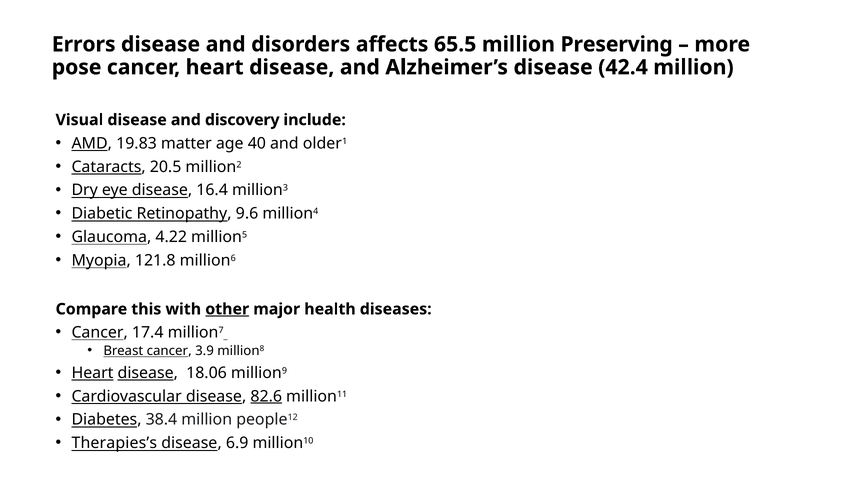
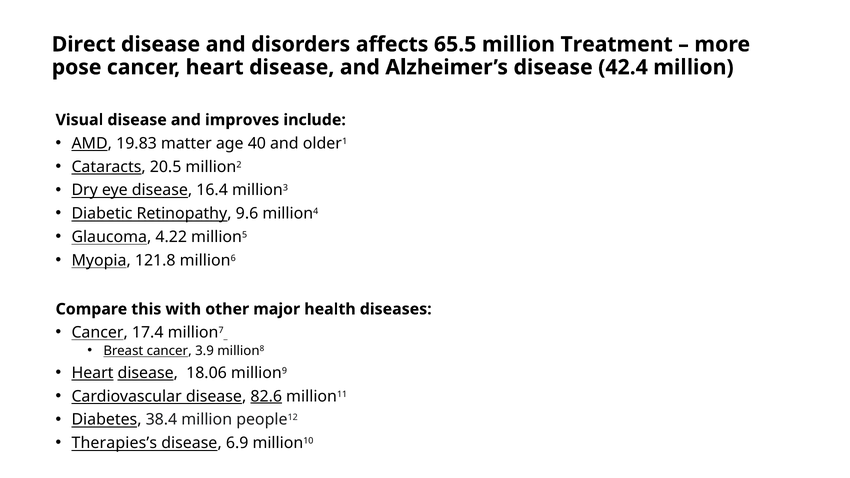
Errors: Errors -> Direct (84, 44)
Preserving: Preserving -> Treatment (617, 44)
discovery: discovery -> improves (242, 120)
other underline: present -> none (227, 309)
